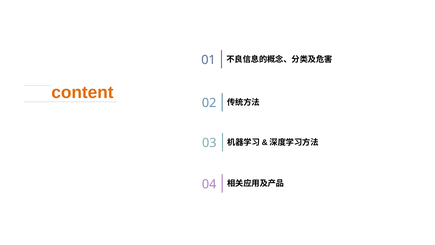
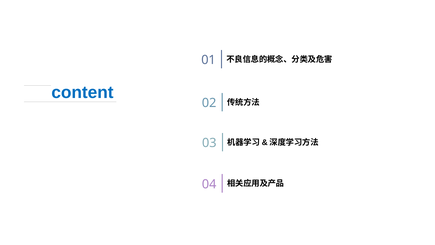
content colour: orange -> blue (82, 92)
